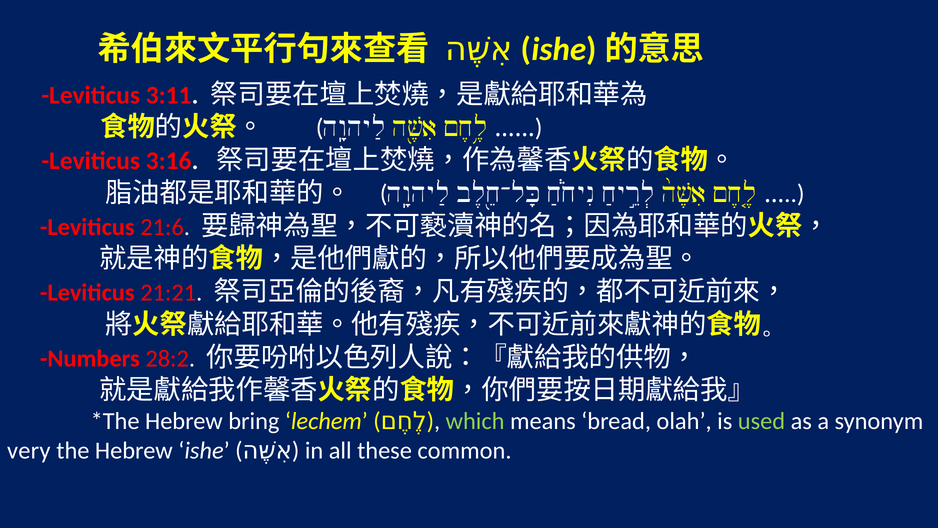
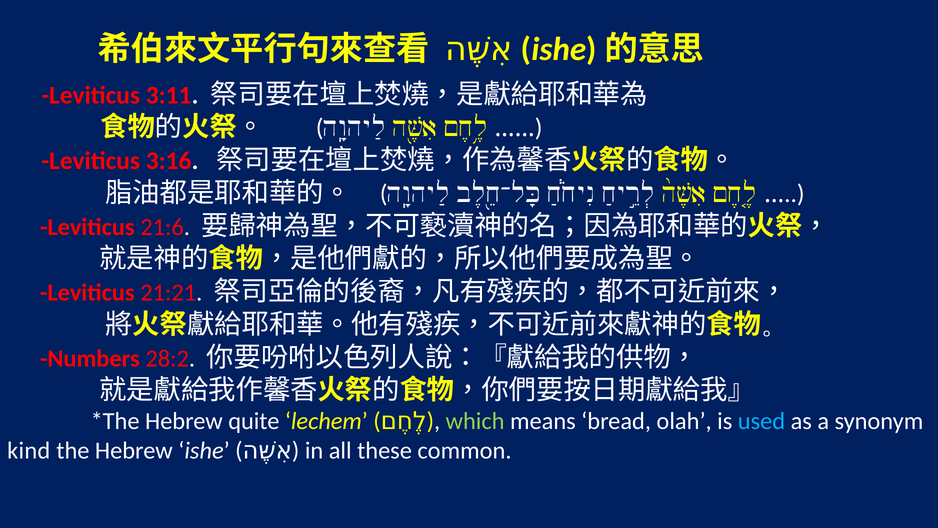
bring: bring -> quite (254, 421)
used colour: light green -> light blue (761, 421)
very: very -> kind (29, 450)
